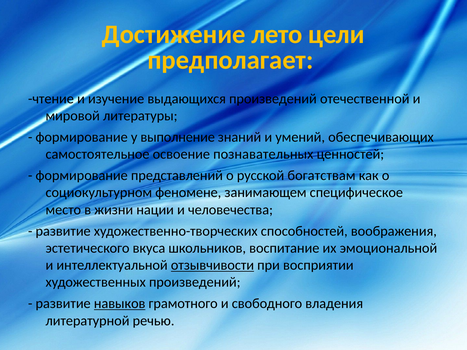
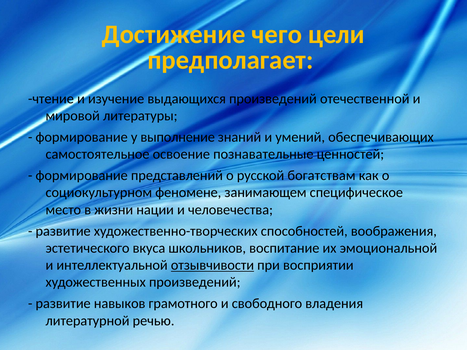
лето: лето -> чего (277, 34)
познавательных: познавательных -> познавательные (263, 154)
навыков underline: present -> none (120, 304)
